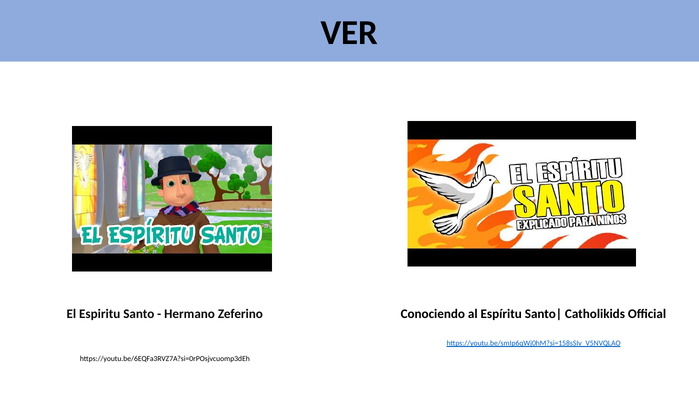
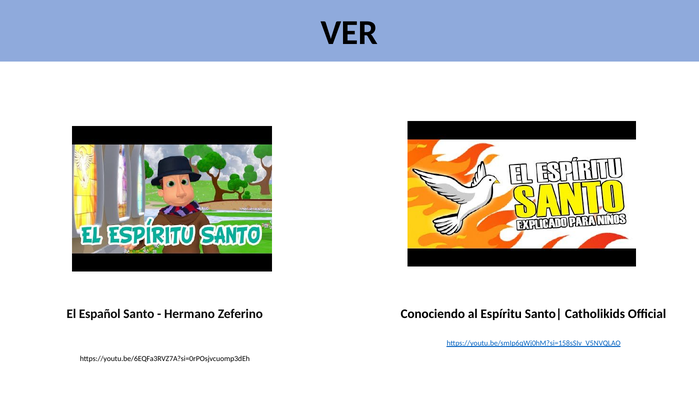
Espiritu: Espiritu -> Español (100, 314)
